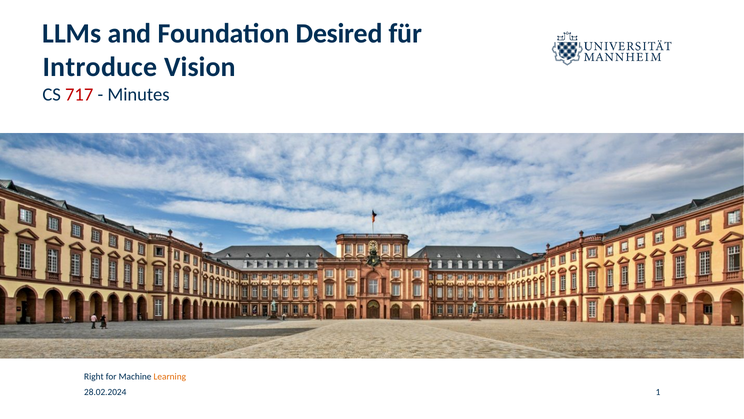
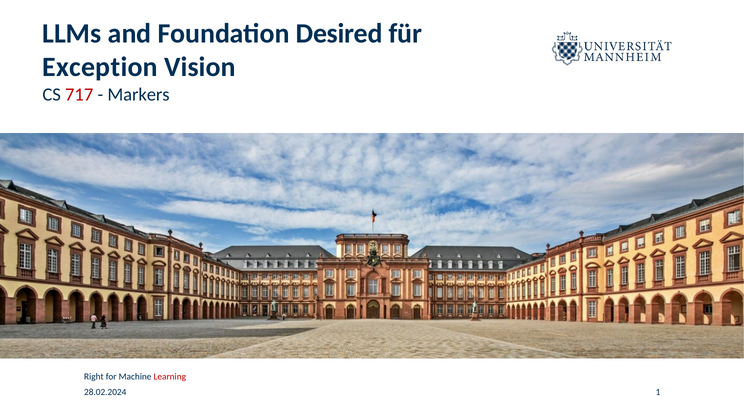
Introduce: Introduce -> Exception (100, 67)
Minutes: Minutes -> Markers (139, 94)
Learning colour: orange -> red (170, 376)
